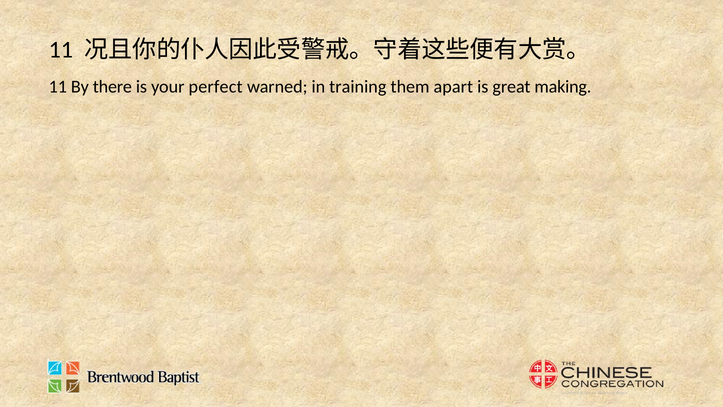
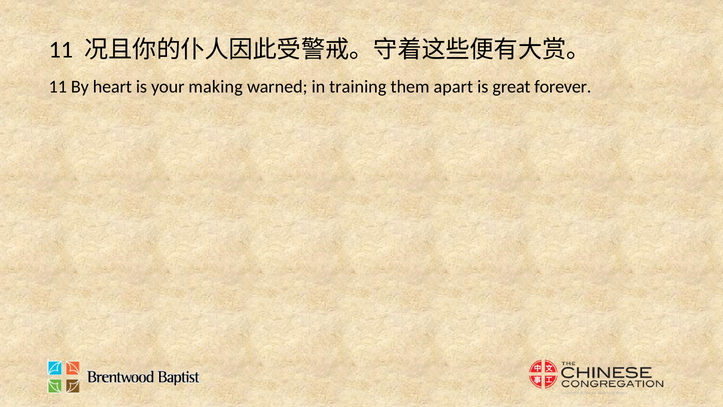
there: there -> heart (112, 87)
perfect: perfect -> making (216, 87)
making: making -> forever (563, 87)
